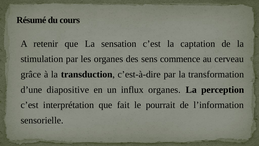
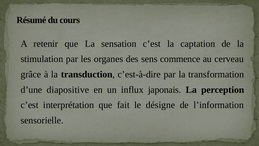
influx organes: organes -> japonais (165, 90)
pourrait: pourrait -> désigne (160, 105)
